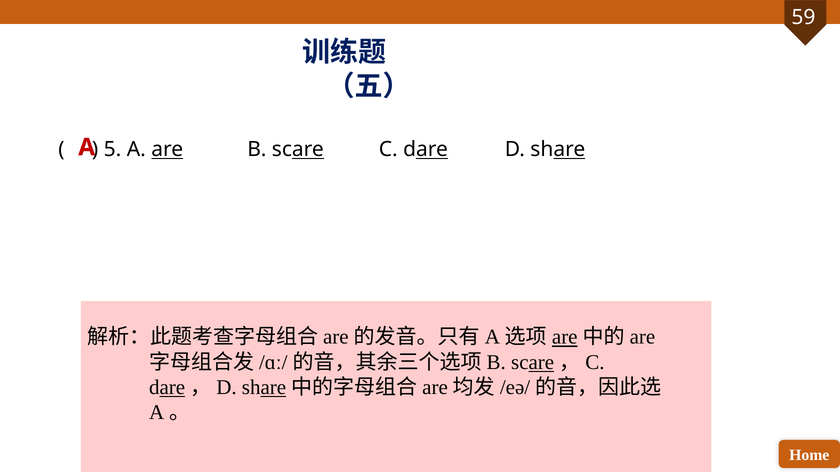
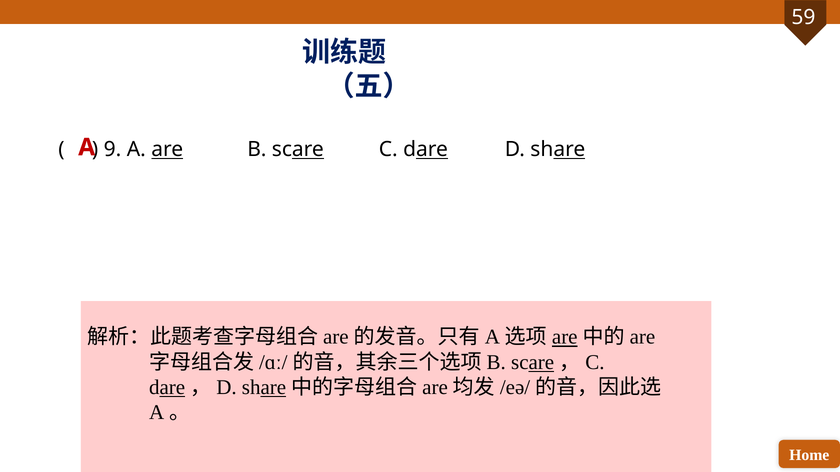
5: 5 -> 9 (113, 149)
